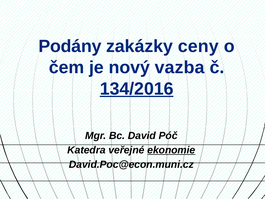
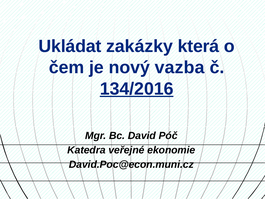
Podány: Podány -> Ukládat (70, 46)
ceny: ceny -> která (198, 46)
ekonomie underline: present -> none (171, 150)
